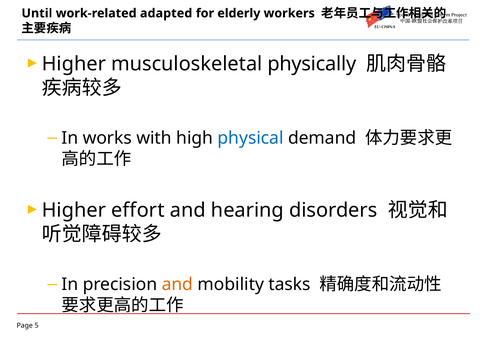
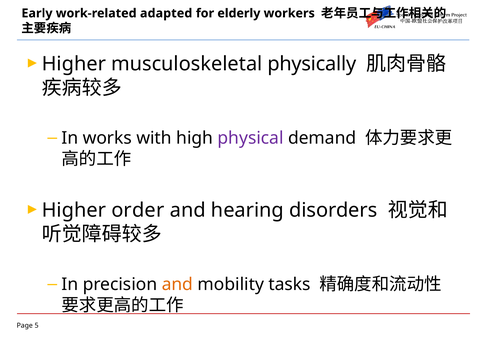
Until: Until -> Early (37, 13)
physical colour: blue -> purple (251, 138)
effort: effort -> order (138, 210)
